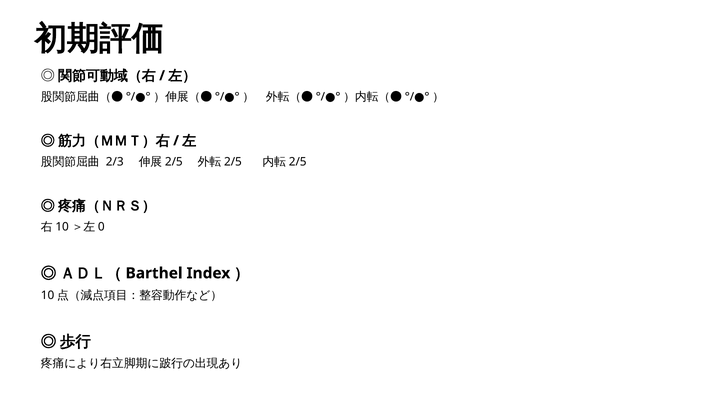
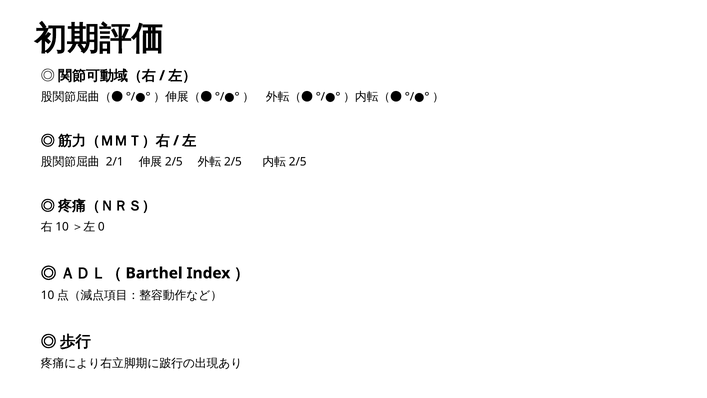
2/3: 2/3 -> 2/1 (115, 162)
